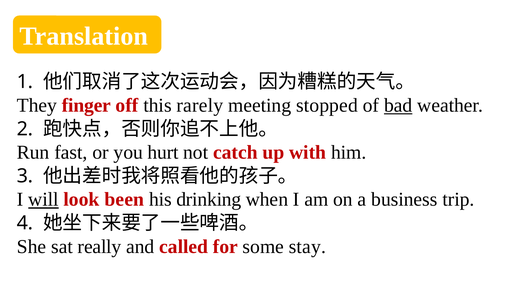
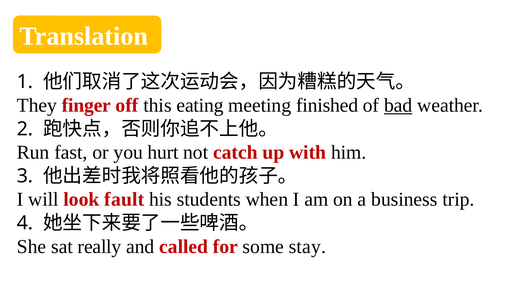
rarely: rarely -> eating (200, 105)
stopped: stopped -> finished (327, 105)
will underline: present -> none (43, 199)
been: been -> fault (124, 199)
drinking: drinking -> students (209, 199)
